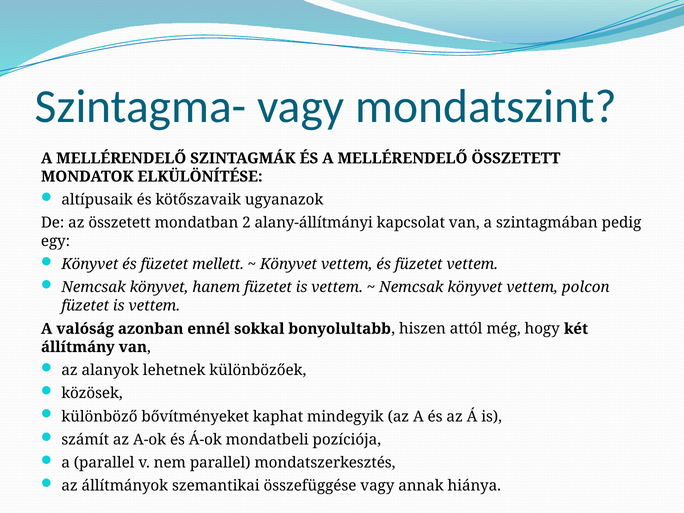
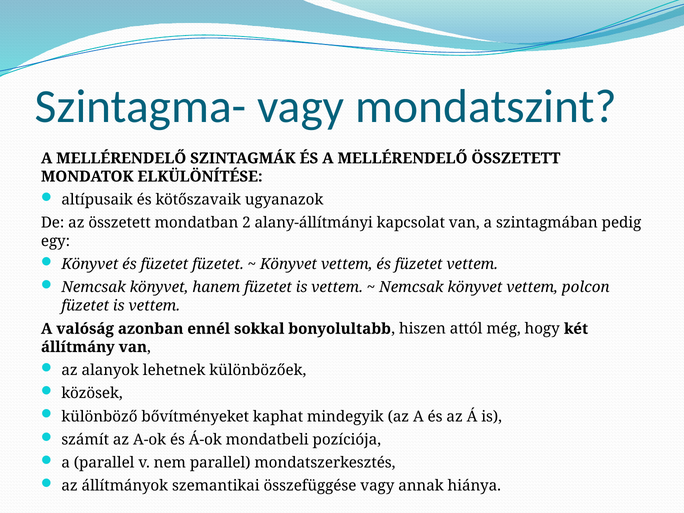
füzetet mellett: mellett -> füzetet (218, 264)
